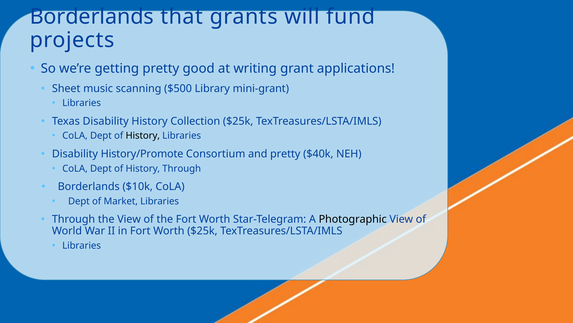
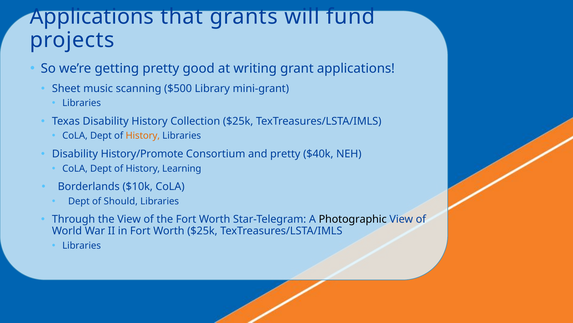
Borderlands: Borderlands -> Applications (92, 17)
History colour: black -> orange (143, 136)
History Through: Through -> Learning (182, 168)
Market: Market -> Should (121, 201)
